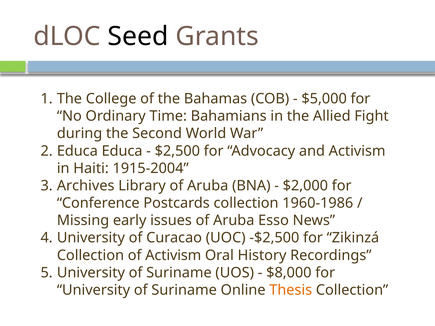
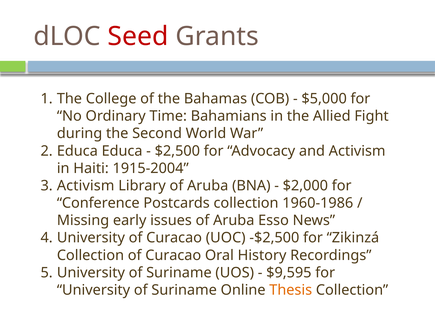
Seed colour: black -> red (138, 36)
Archives: Archives -> Activism (86, 186)
Collection of Activism: Activism -> Curacao (173, 255)
$8,000: $8,000 -> $9,595 (289, 273)
